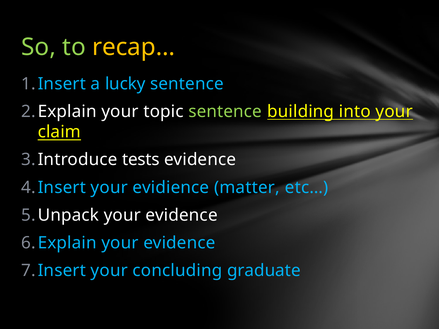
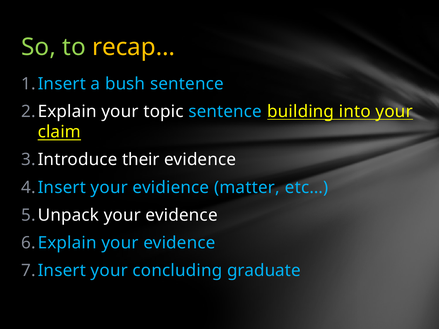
lucky: lucky -> bush (125, 84)
sentence colour: light green -> light blue (225, 112)
tests: tests -> their (141, 160)
